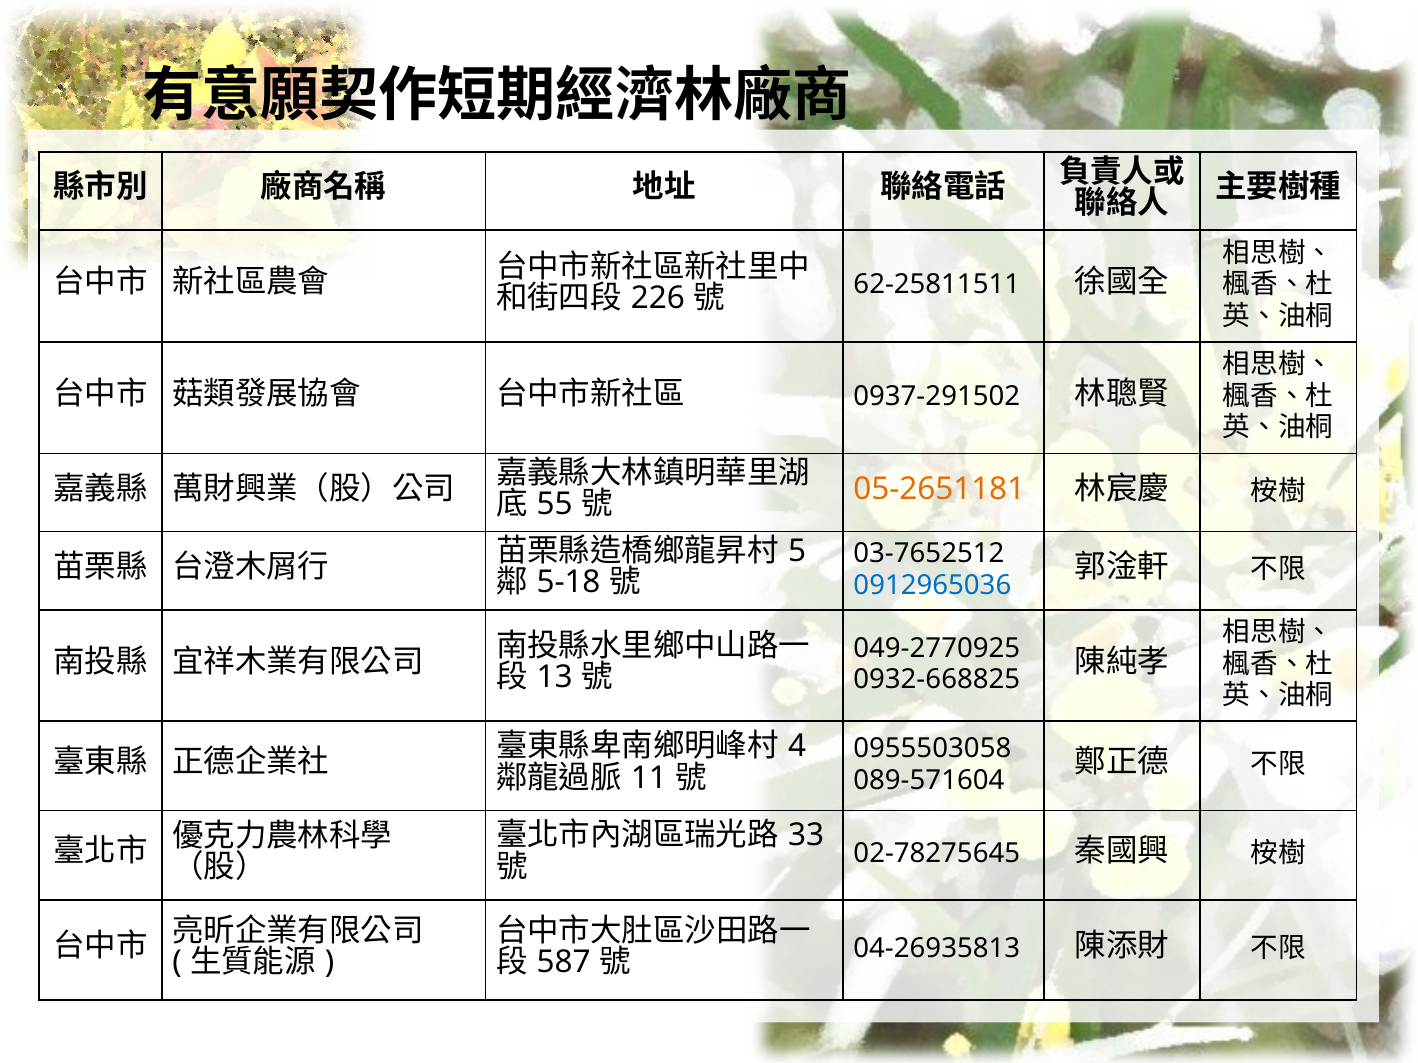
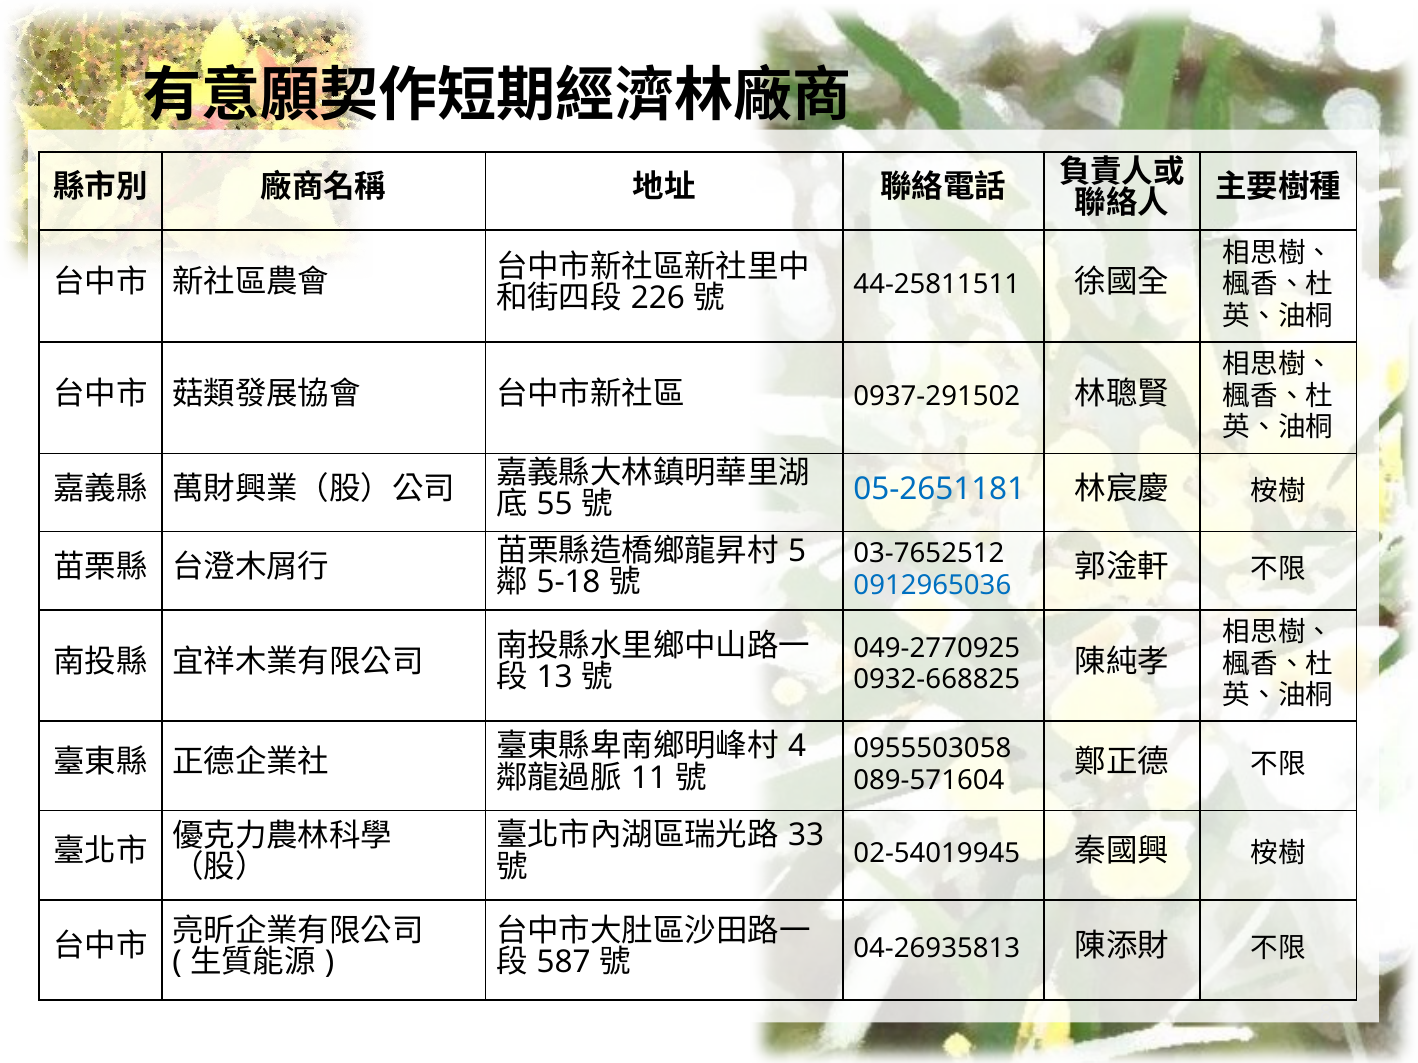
62-25811511: 62-25811511 -> 44-25811511 (937, 285)
05-2651181 colour: orange -> blue (939, 489)
02-78275645: 02-78275645 -> 02-54019945 (937, 854)
